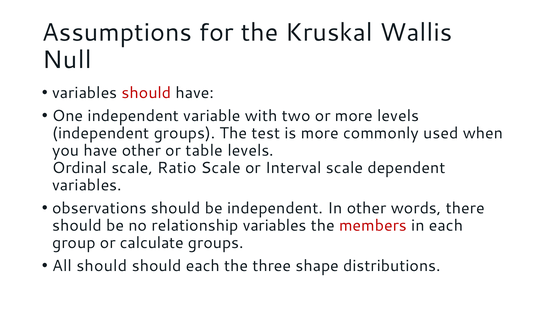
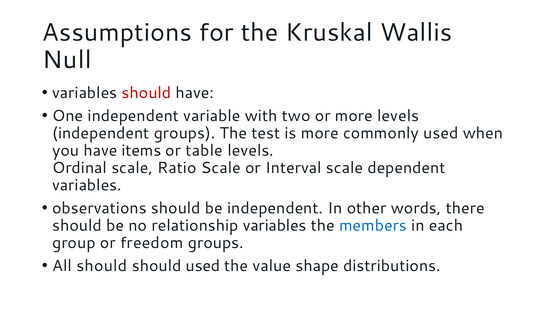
have other: other -> items (141, 151)
members colour: red -> blue (373, 226)
calculate: calculate -> freedom (152, 243)
should each: each -> used (203, 266)
three: three -> value (272, 266)
